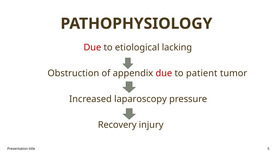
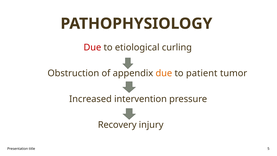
lacking: lacking -> curling (177, 47)
due colour: red -> orange (164, 73)
laparoscopy: laparoscopy -> intervention (140, 99)
